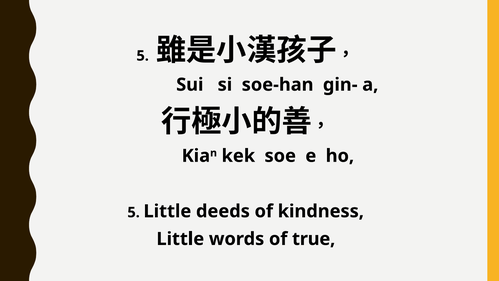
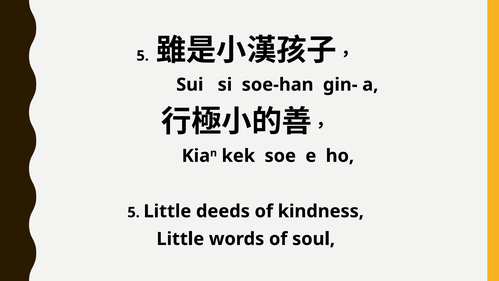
true: true -> soul (314, 239)
